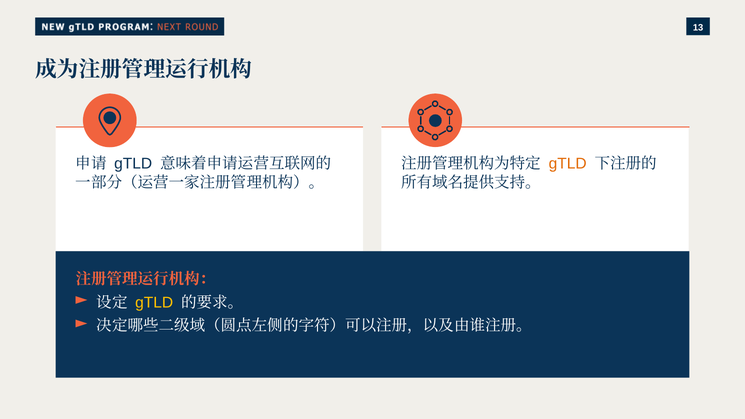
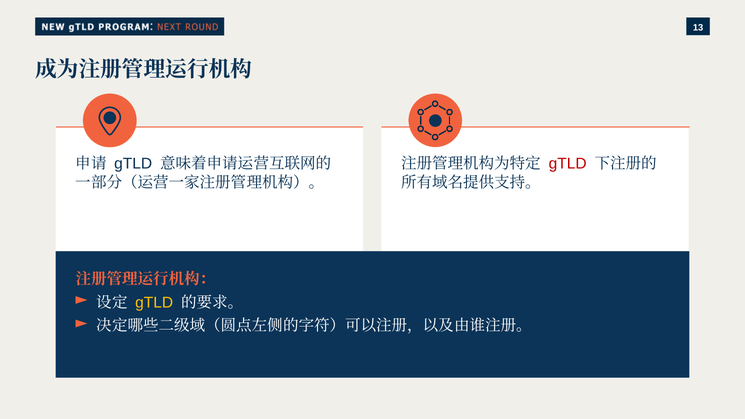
gTLD colour: orange -> red (568, 164)
